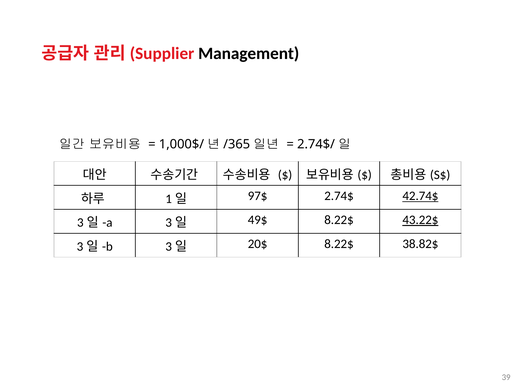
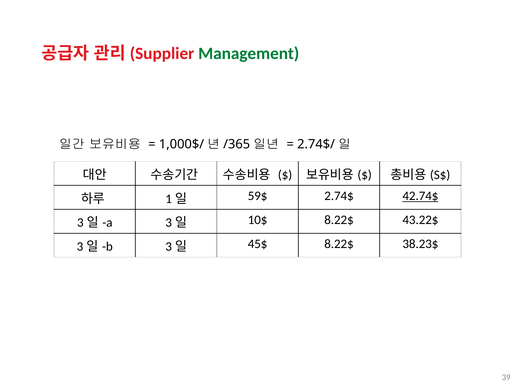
Management colour: black -> green (249, 54)
97$: 97$ -> 59$ (258, 196)
49$: 49$ -> 10$ (258, 220)
43.22$ underline: present -> none (420, 220)
20$: 20$ -> 45$ (258, 244)
38.82$: 38.82$ -> 38.23$ (420, 244)
